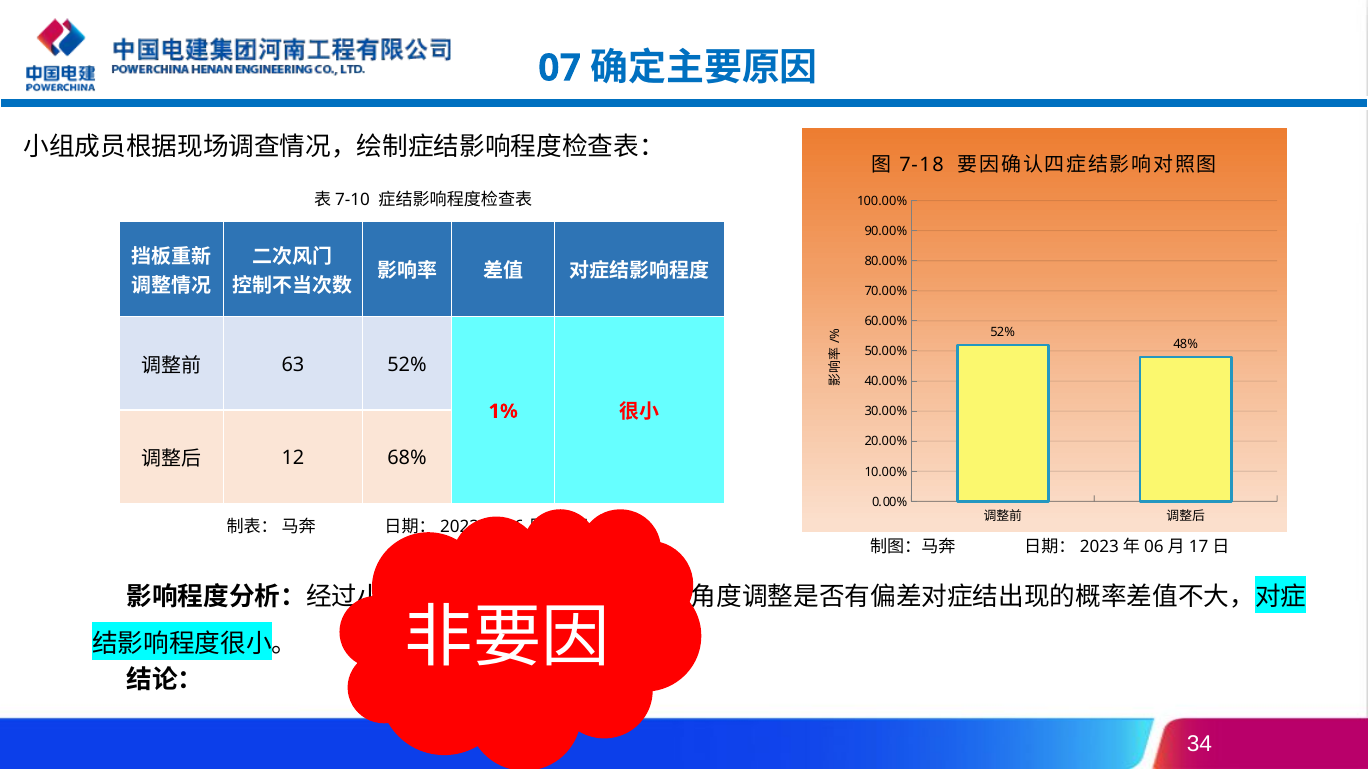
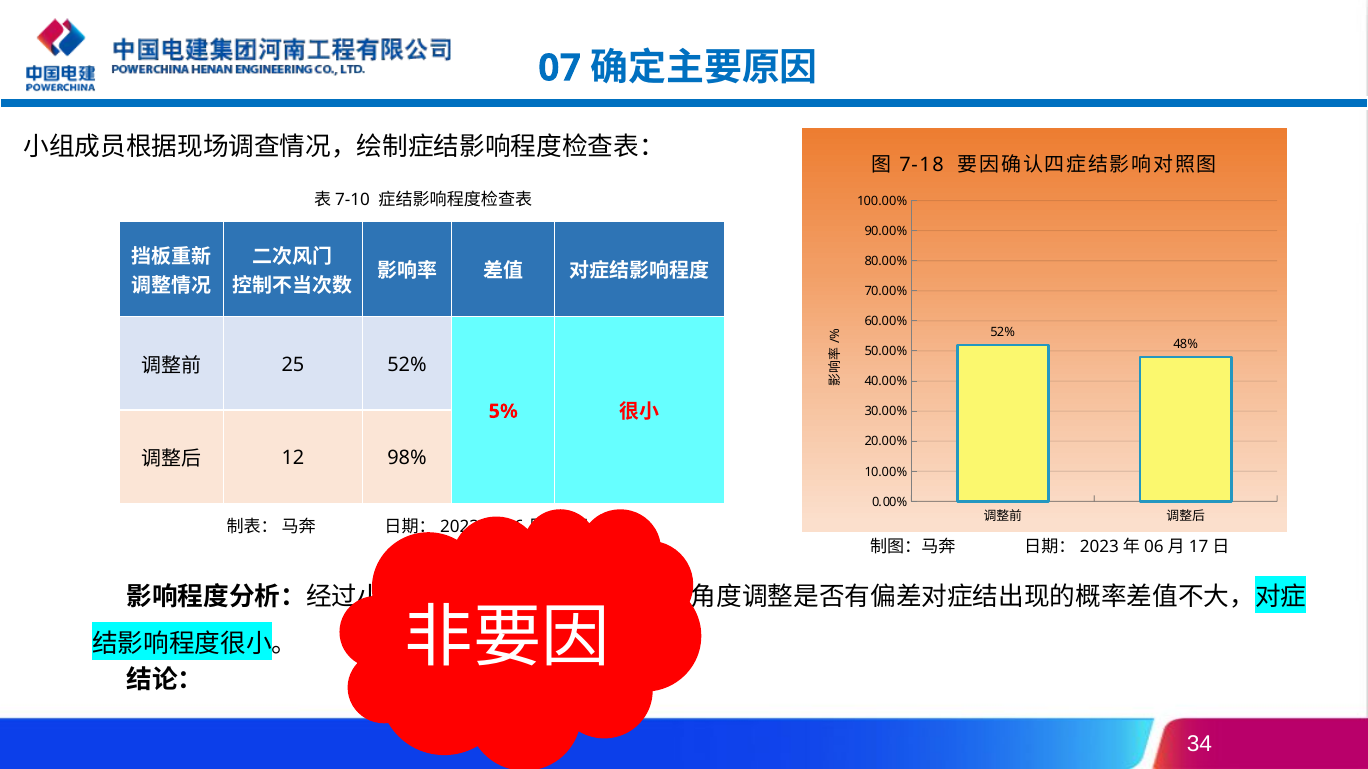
63: 63 -> 25 (293, 365)
1%: 1% -> 5% (503, 412)
68%: 68% -> 98% (407, 458)
